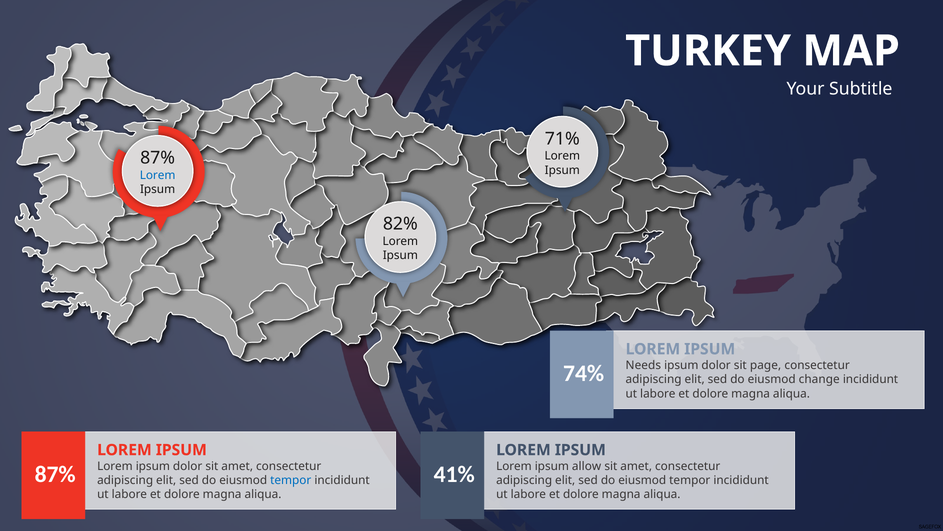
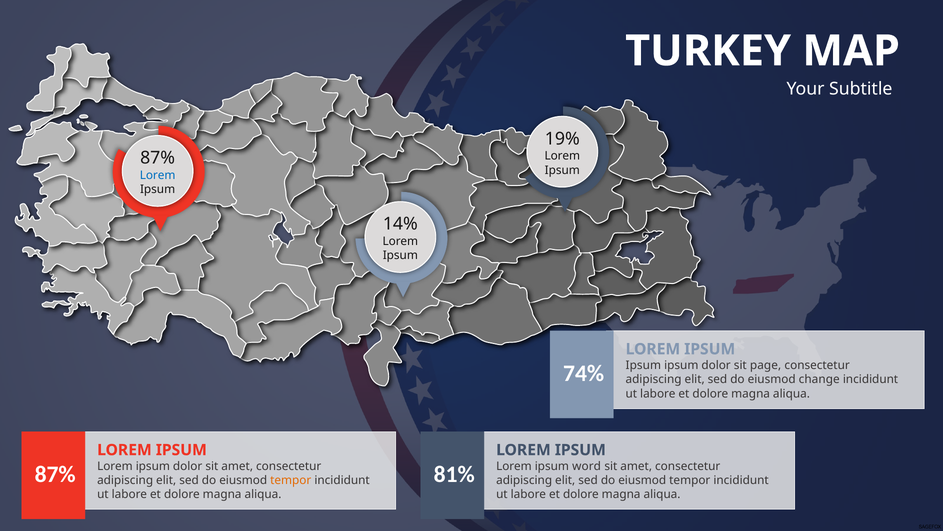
71%: 71% -> 19% (562, 139)
82%: 82% -> 14% (400, 224)
Needs: Needs -> Ipsum (643, 365)
allow: allow -> word (587, 466)
41%: 41% -> 81% (454, 474)
tempor colour: blue -> orange (291, 480)
